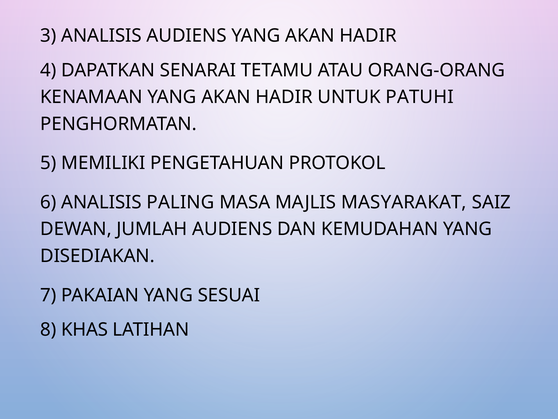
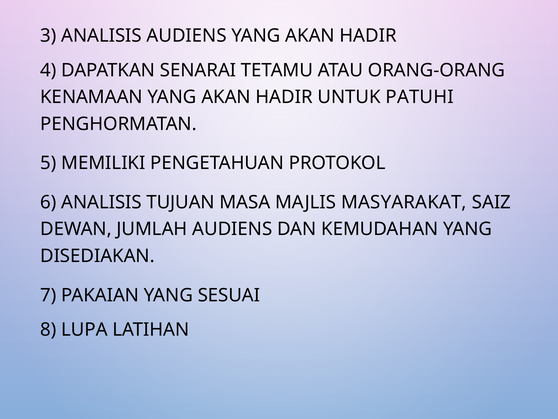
PALING: PALING -> TUJUAN (181, 202)
KHAS: KHAS -> LUPA (84, 329)
